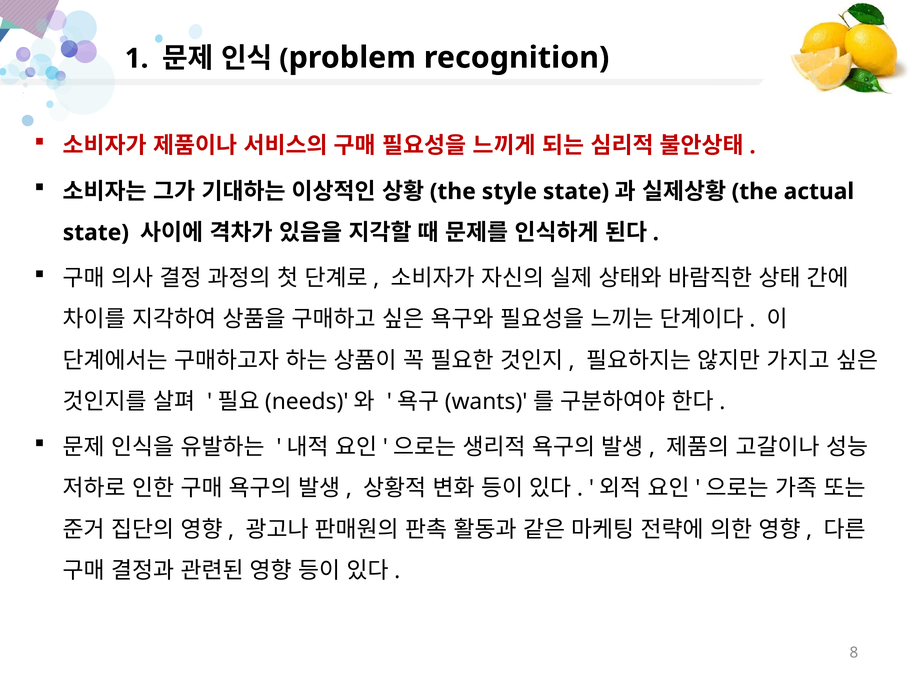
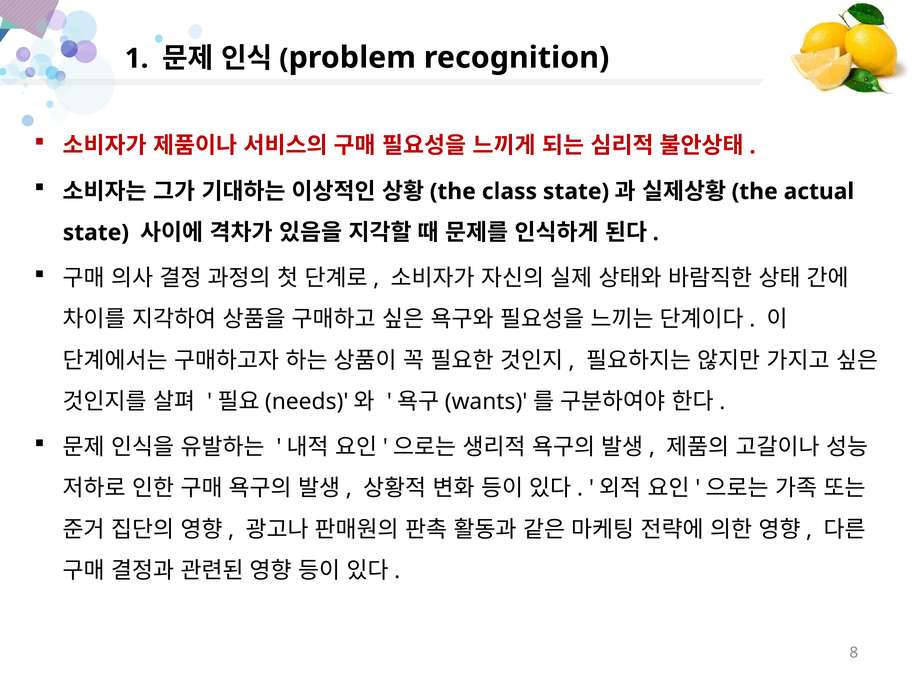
style: style -> class (509, 191)
